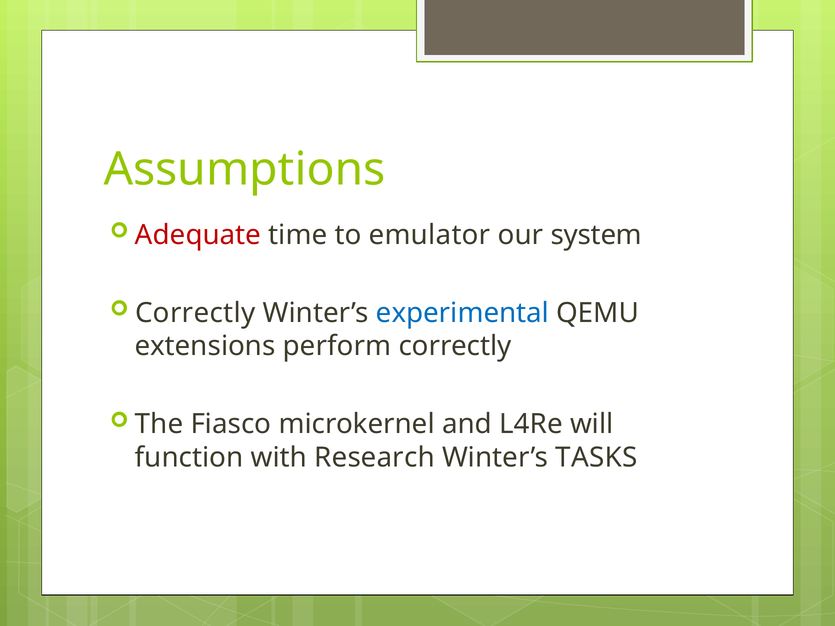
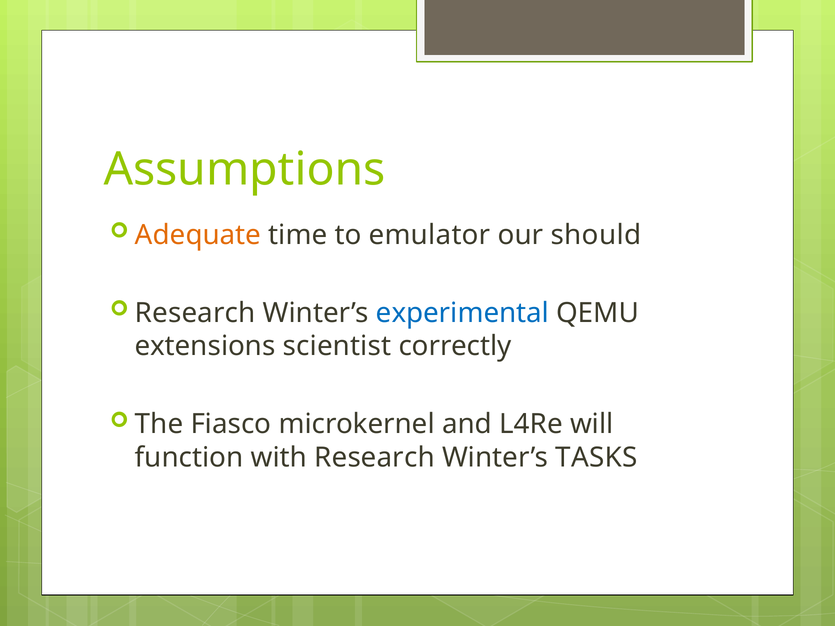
Adequate colour: red -> orange (198, 235)
system: system -> should (596, 235)
Correctly: Correctly -> Research (195, 313)
perform: perform -> scientist (337, 346)
